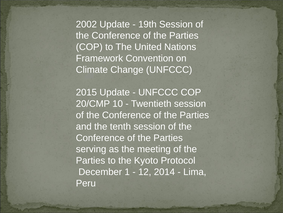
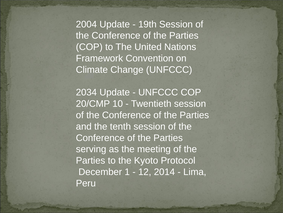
2002: 2002 -> 2004 (86, 24)
2015: 2015 -> 2034 (86, 92)
